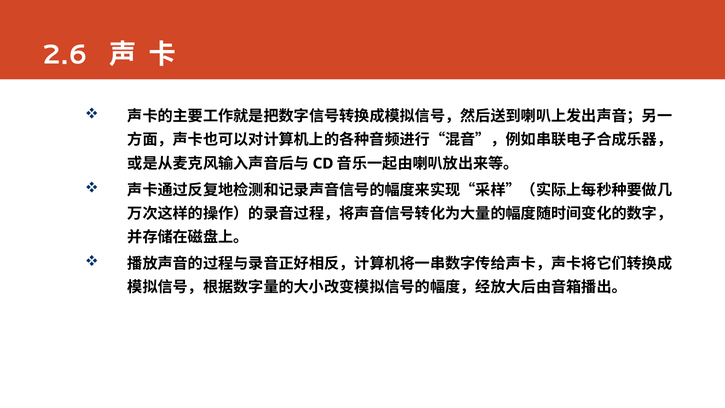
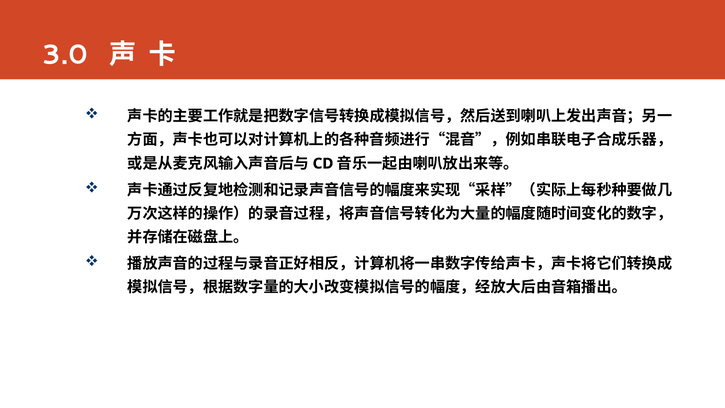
2.6: 2.6 -> 3.0 (65, 55)
